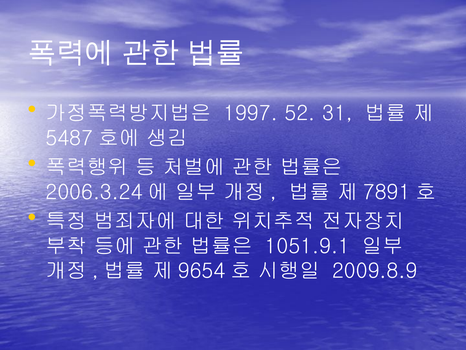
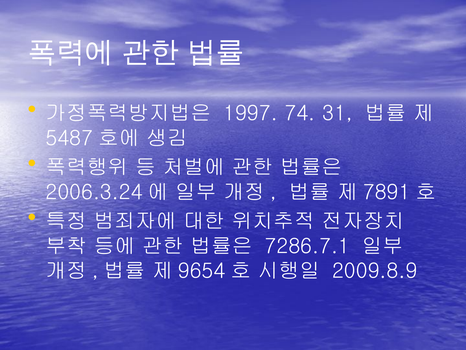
52: 52 -> 74 (300, 113)
1051.9.1: 1051.9.1 -> 7286.7.1 (307, 246)
